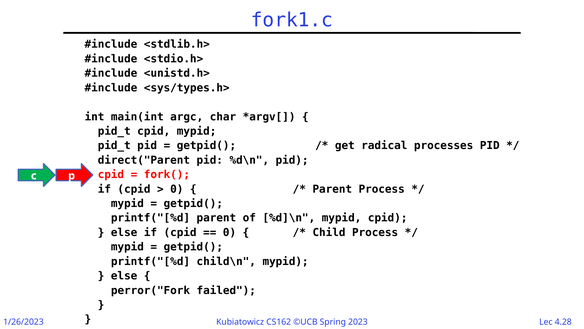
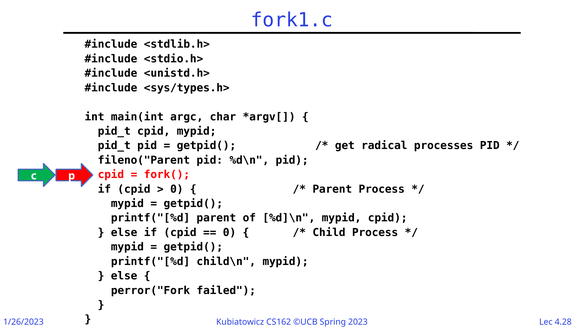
direct("Parent: direct("Parent -> fileno("Parent (144, 160)
